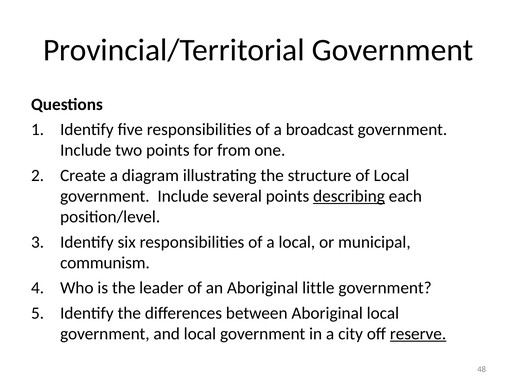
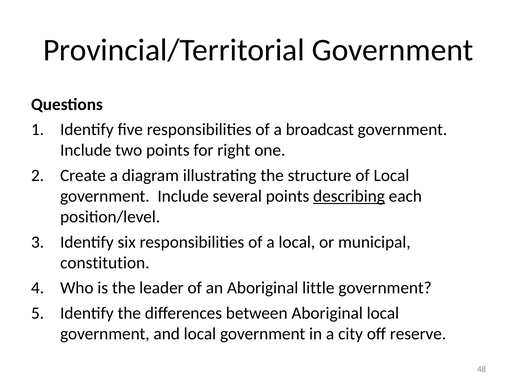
from: from -> right (234, 151)
communism: communism -> constitution (105, 263)
reserve underline: present -> none (418, 334)
